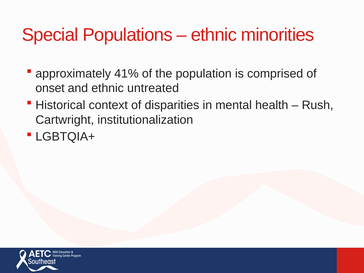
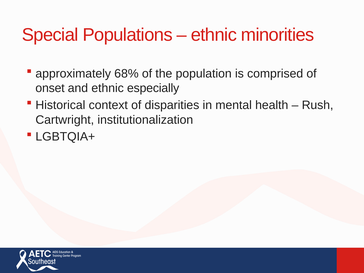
41%: 41% -> 68% (126, 74)
untreated: untreated -> especially (153, 88)
